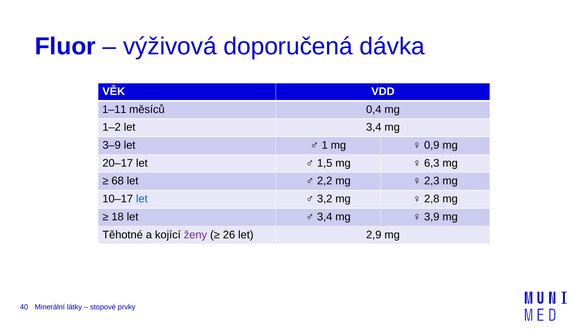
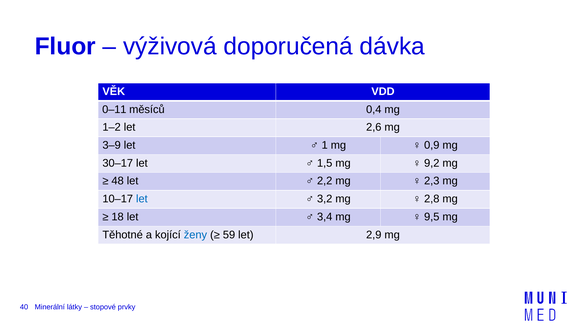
1–11: 1–11 -> 0–11 (114, 109)
let 3,4: 3,4 -> 2,6 (374, 127)
20–17: 20–17 -> 30–17 (118, 163)
6,3: 6,3 -> 9,2 (432, 163)
68: 68 -> 48 (118, 181)
3,9: 3,9 -> 9,5 (432, 217)
ženy colour: purple -> blue (195, 235)
26: 26 -> 59 (229, 235)
